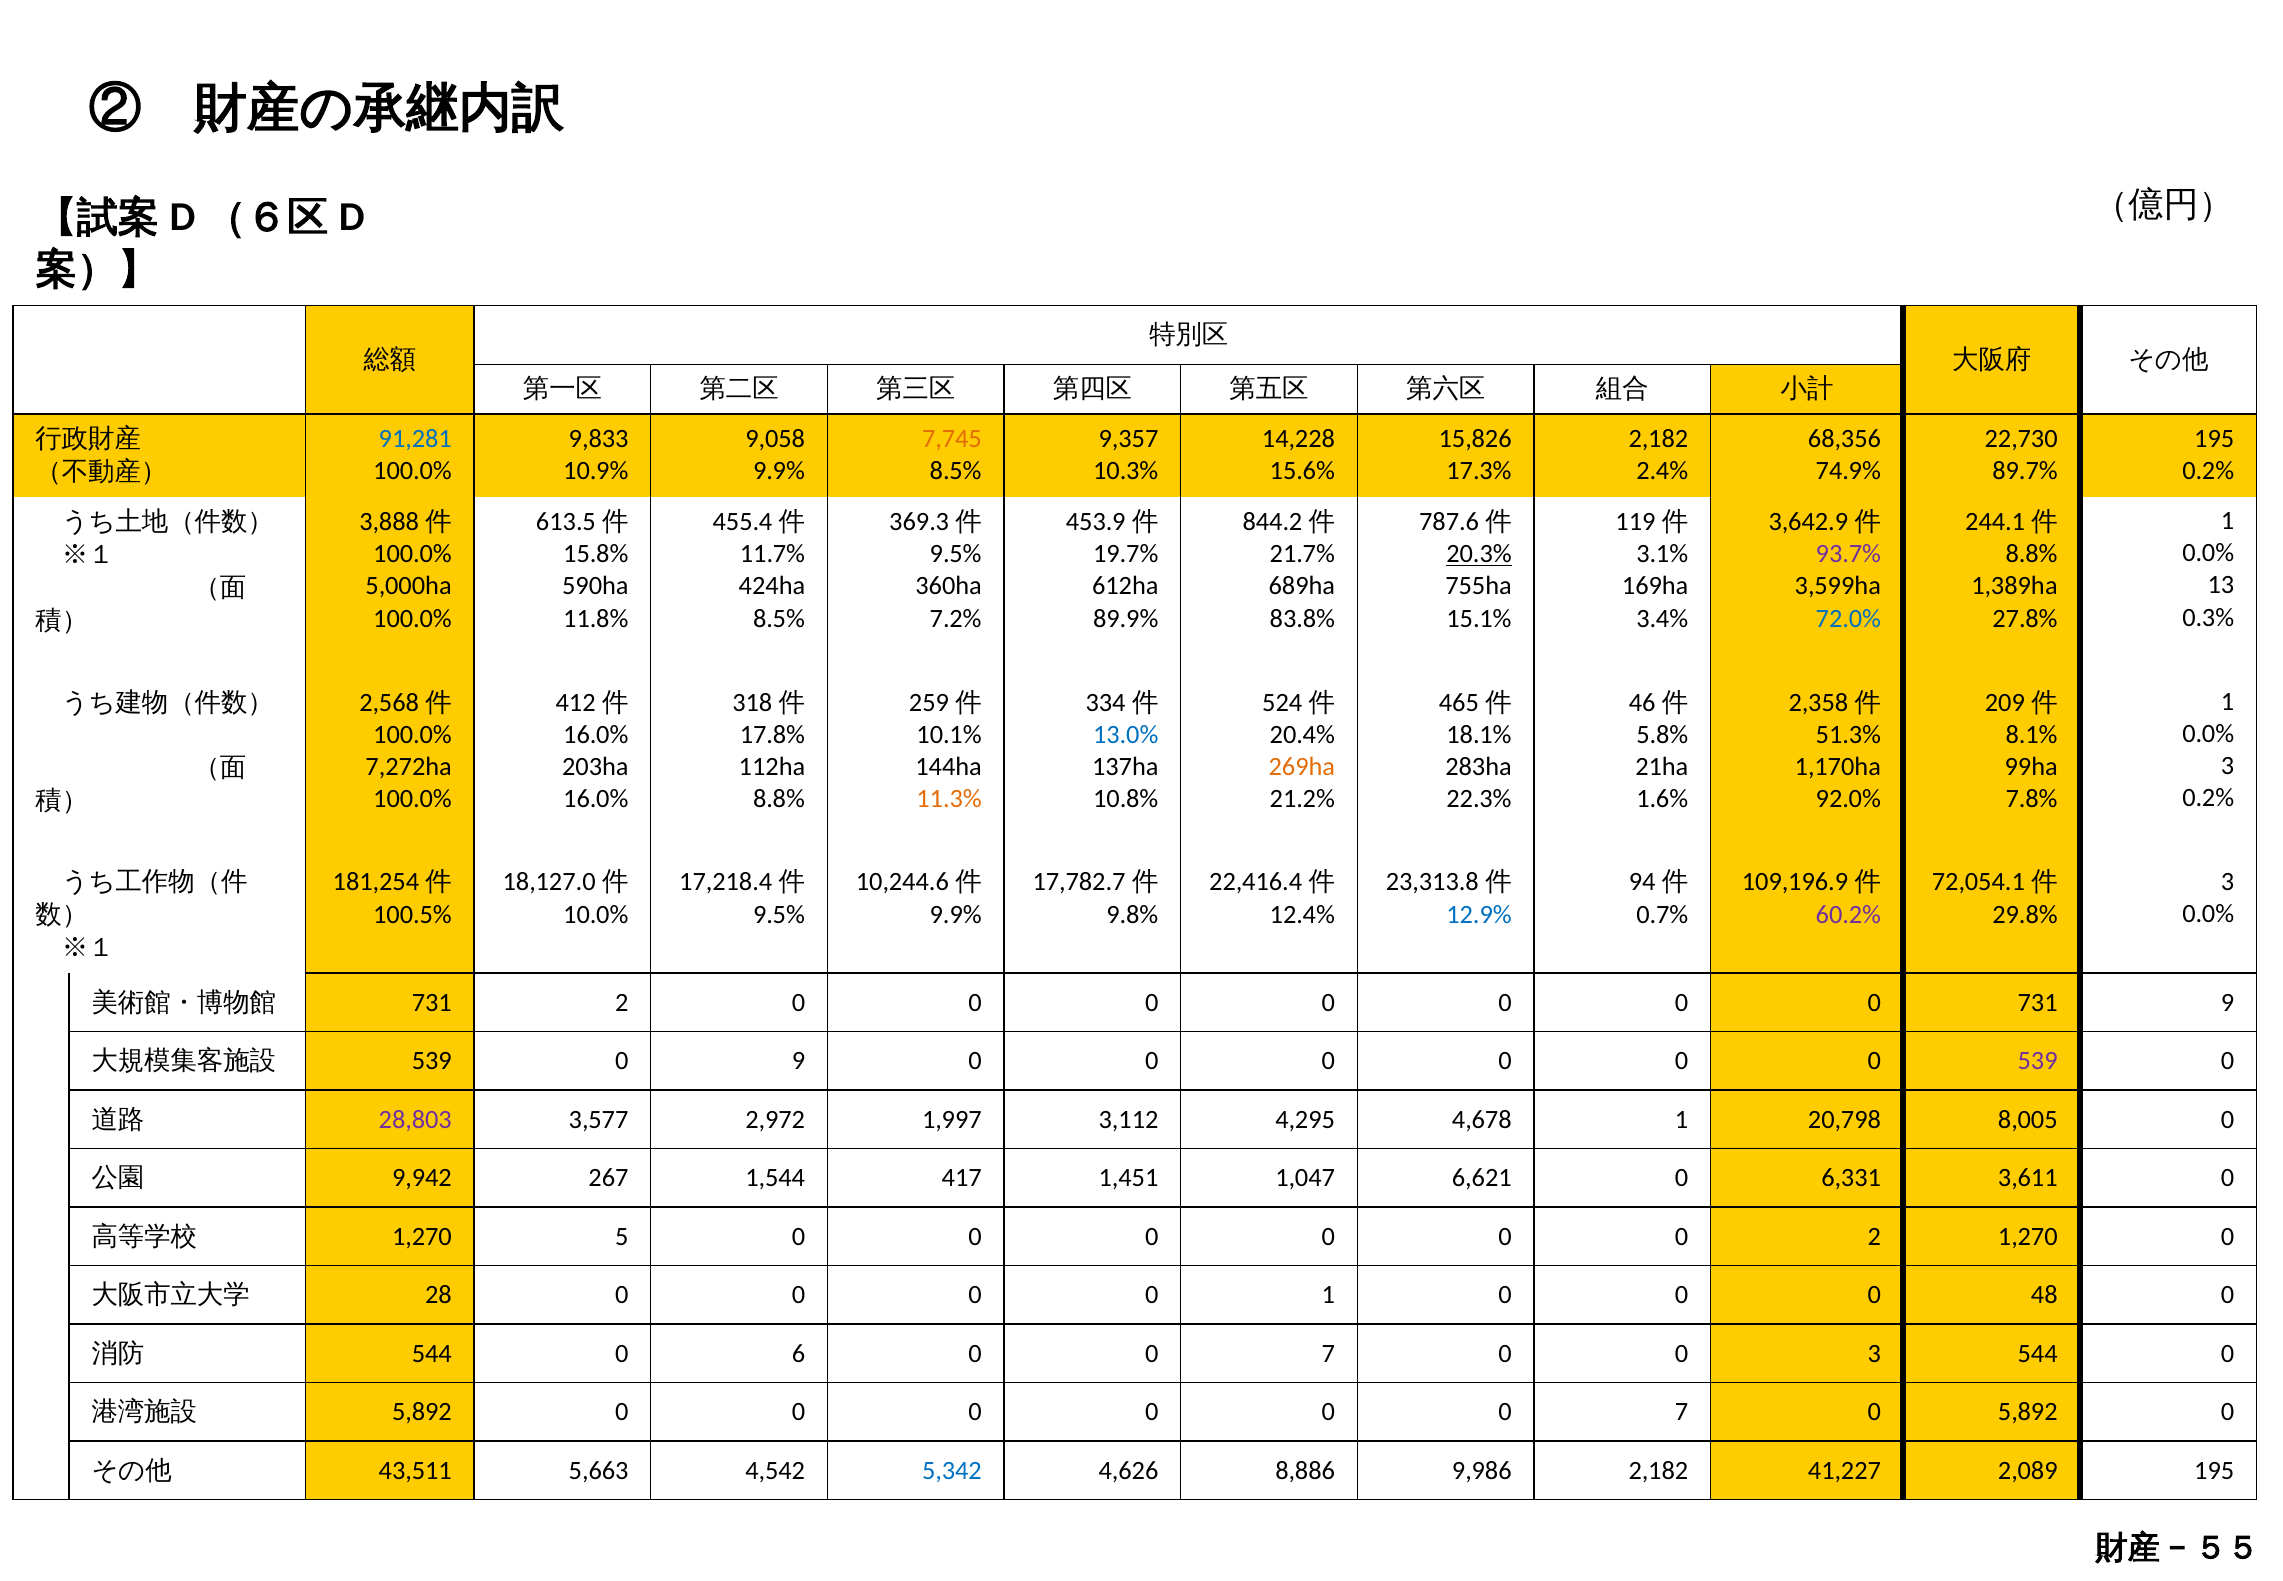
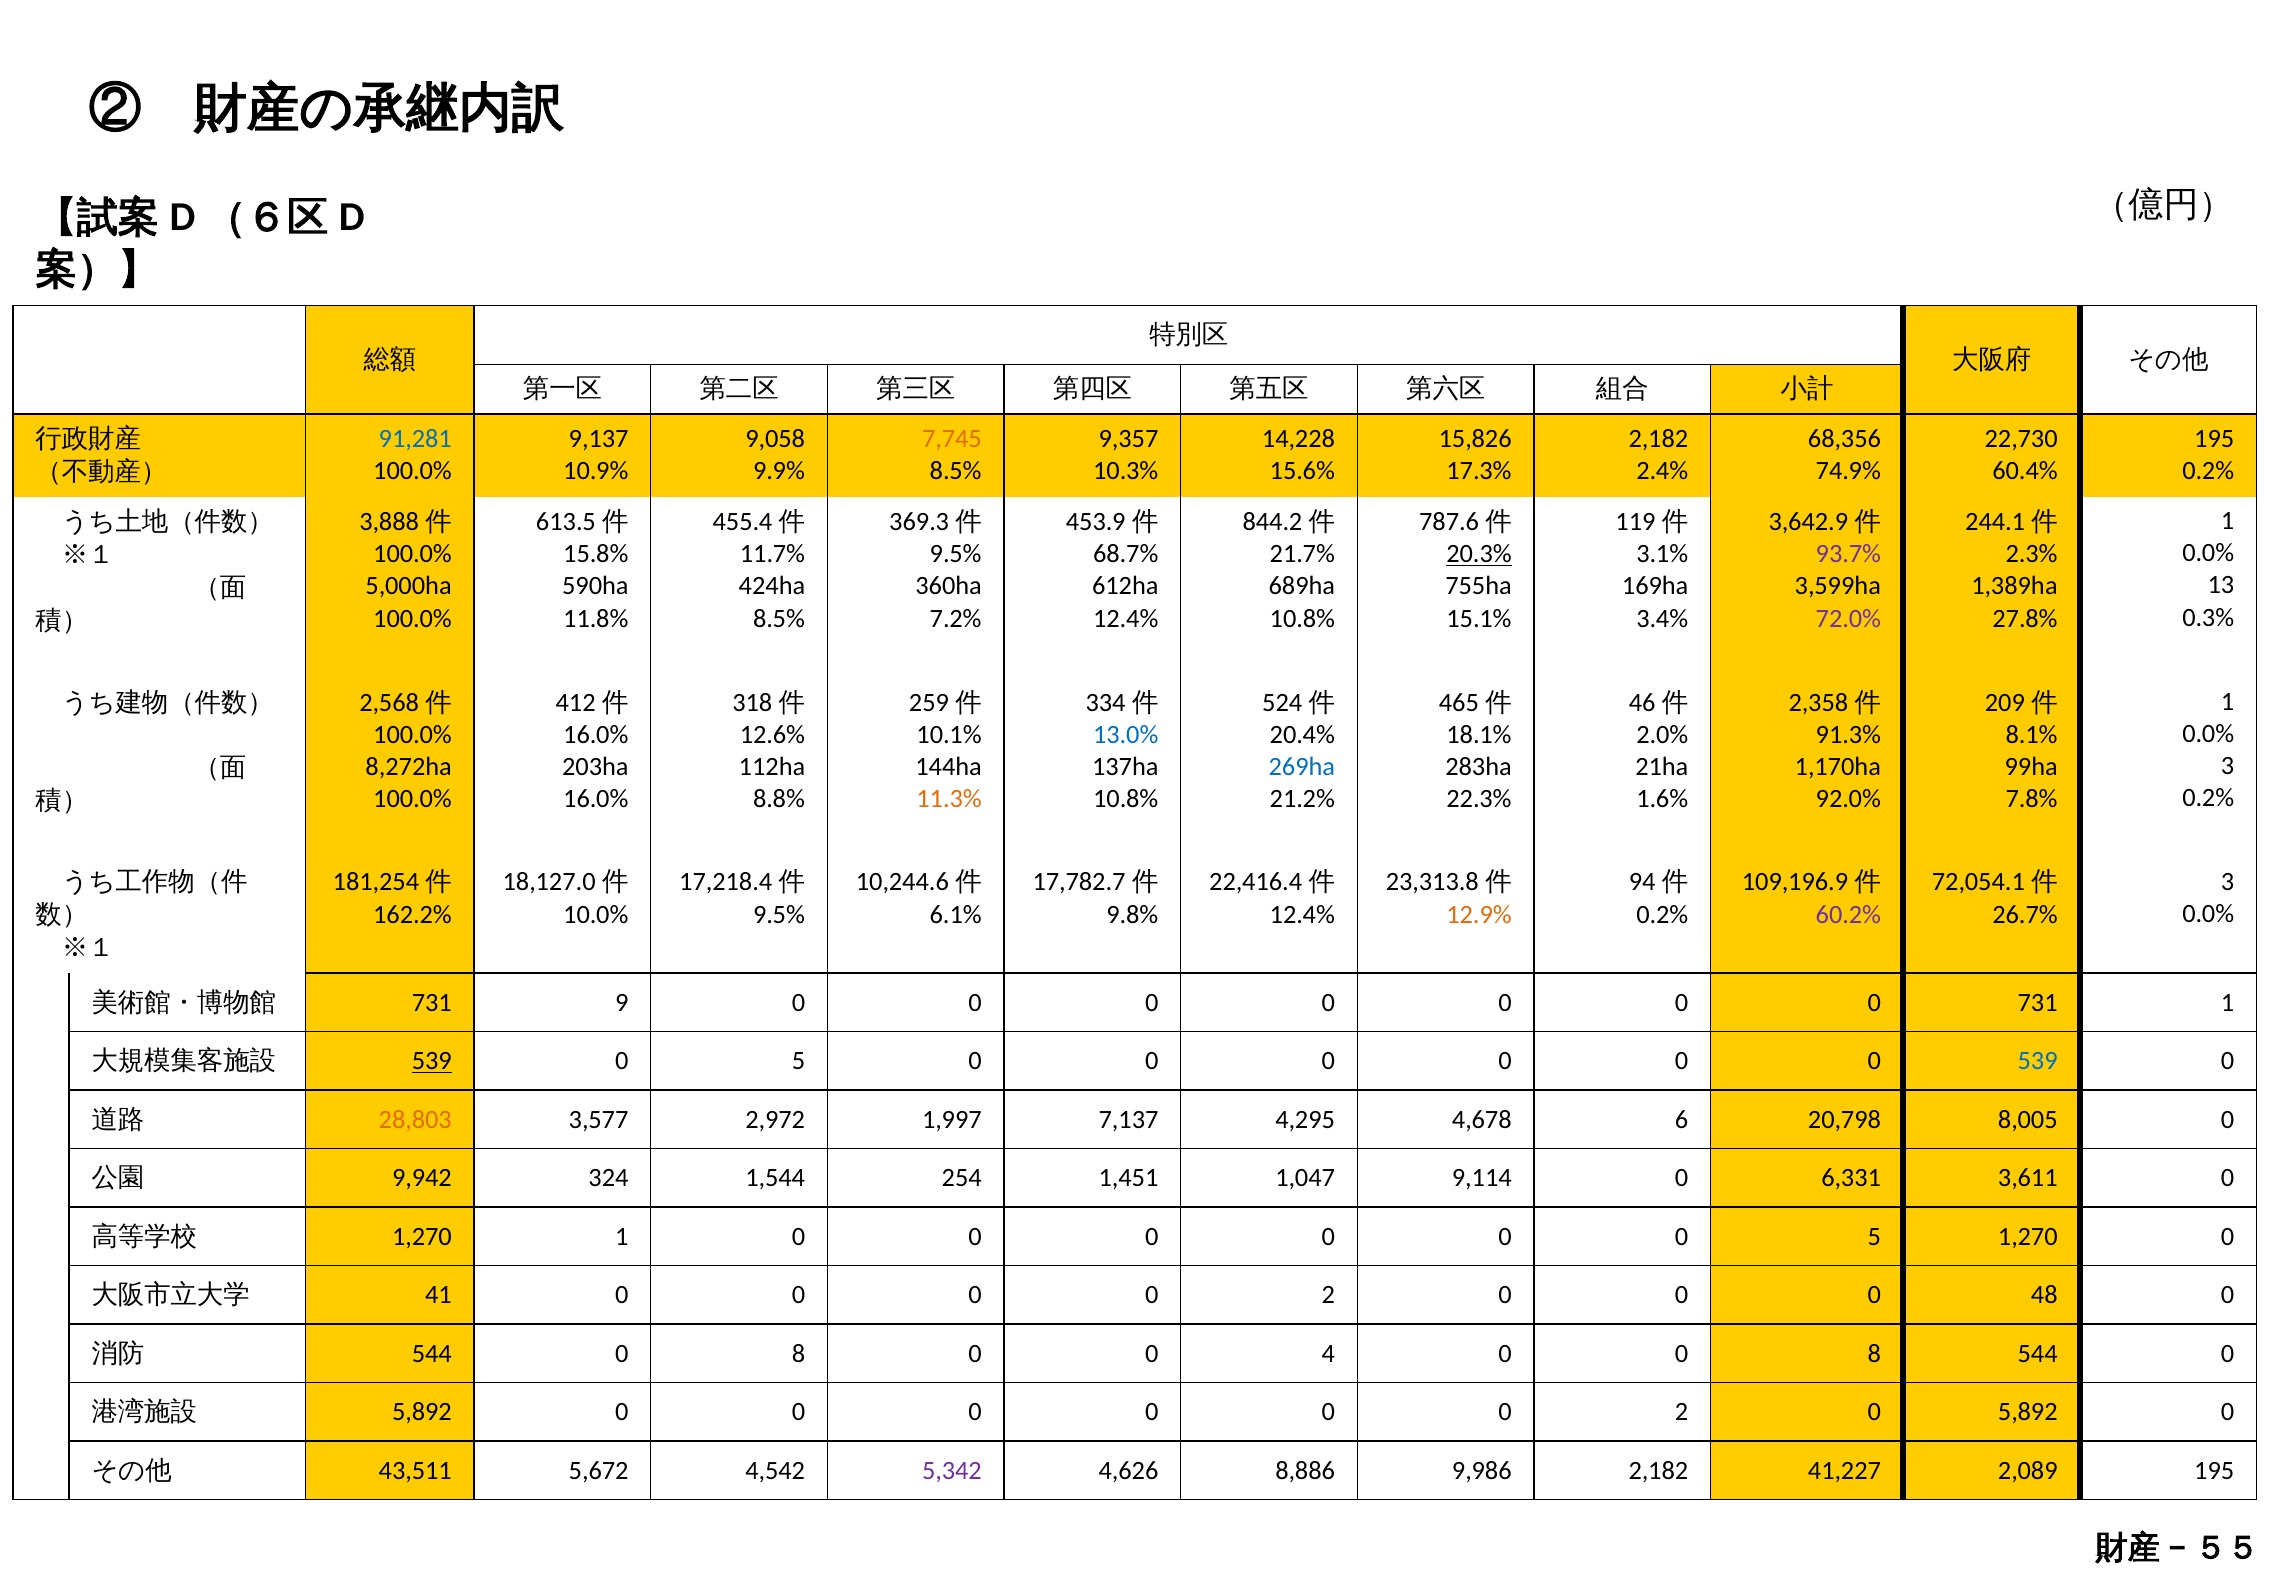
9,833: 9,833 -> 9,137 (599, 438)
89.7%: 89.7% -> 60.4% (2025, 470)
19.7%: 19.7% -> 68.7% (1126, 554)
8.8%: 8.8% -> 2.3% (2032, 554)
89.9%: 89.9% -> 12.4% (1126, 618)
83.8%: 83.8% -> 10.8% (1302, 618)
72.0% colour: blue -> purple (1848, 618)
17.8%: 17.8% -> 12.6% (772, 735)
5.8%: 5.8% -> 2.0% (1662, 735)
51.3%: 51.3% -> 91.3% (1848, 735)
7,272ha: 7,272ha -> 8,272ha (409, 767)
269ha colour: orange -> blue (1302, 767)
100.5%: 100.5% -> 162.2% (412, 915)
9.9%: 9.9% -> 6.1% (956, 915)
12.9% colour: blue -> orange (1479, 915)
0.7%: 0.7% -> 0.2% (1662, 915)
29.8%: 29.8% -> 26.7% (2025, 915)
731 2: 2 -> 9 (622, 1002)
731 9: 9 -> 1 (2228, 1002)
539 underline: none -> present (432, 1061)
9: 9 -> 5 (798, 1061)
539 colour: purple -> blue (2038, 1061)
28,803 colour: purple -> orange (415, 1119)
3,112: 3,112 -> 7,137 (1129, 1119)
4,678 1: 1 -> 6 (1682, 1119)
267: 267 -> 324 (608, 1178)
417: 417 -> 254 (962, 1178)
6,621: 6,621 -> 9,114 (1482, 1178)
1,270 5: 5 -> 1 (622, 1236)
0 0 2: 2 -> 5 (1874, 1236)
28: 28 -> 41 (438, 1295)
1: 1 -> 2 (1328, 1295)
544 0 6: 6 -> 8 (798, 1353)
7: 7 -> 4 (1328, 1353)
0 0 3: 3 -> 8 (1874, 1353)
7: 7 -> 2 (1682, 1412)
5,663: 5,663 -> 5,672 (599, 1470)
5,342 colour: blue -> purple (952, 1470)
